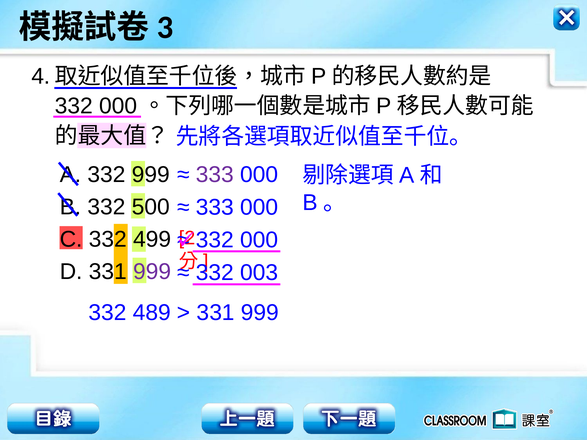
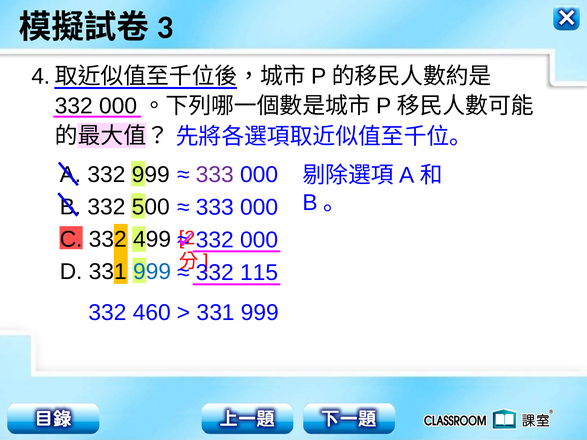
999 colour: purple -> blue (152, 272)
003: 003 -> 115 (259, 273)
489: 489 -> 460 (152, 313)
